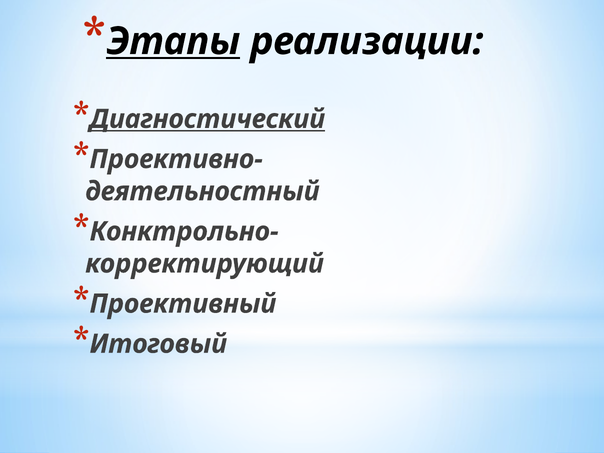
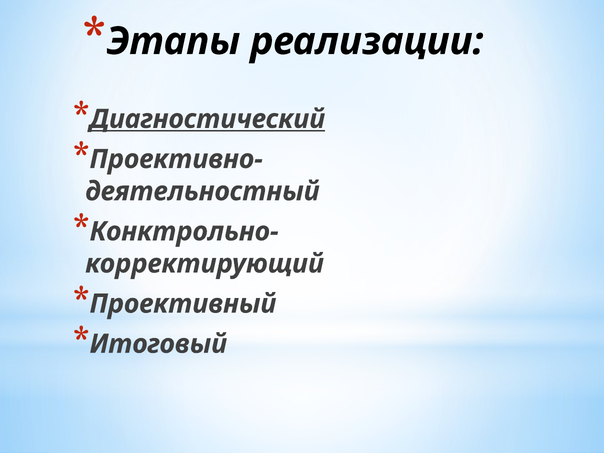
Этапы underline: present -> none (173, 41)
